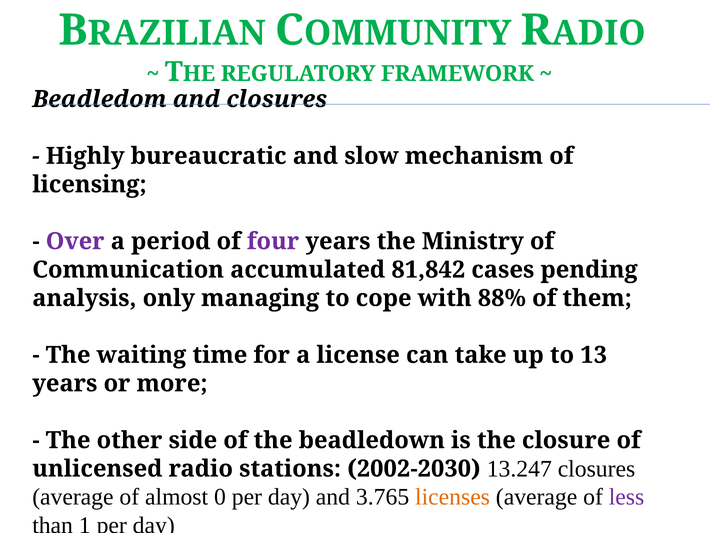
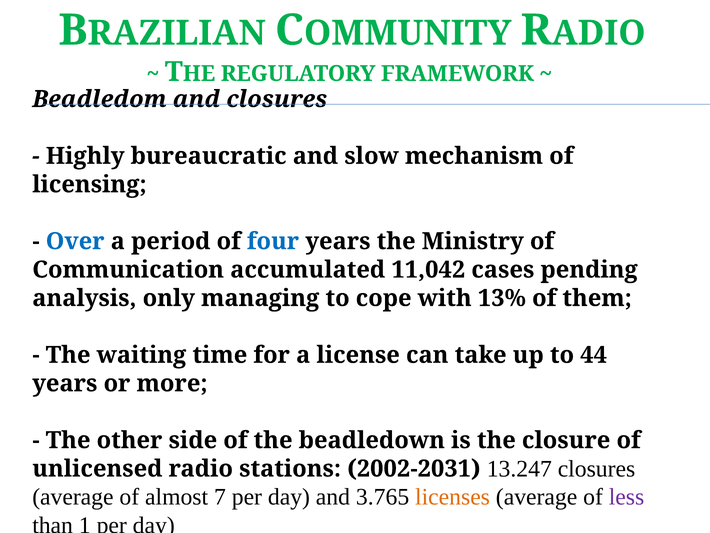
Over colour: purple -> blue (75, 241)
four colour: purple -> blue (273, 241)
81,842: 81,842 -> 11,042 (428, 270)
88%: 88% -> 13% (502, 298)
13: 13 -> 44 (594, 355)
2002-2030: 2002-2030 -> 2002-2031 (414, 468)
0: 0 -> 7 (220, 497)
